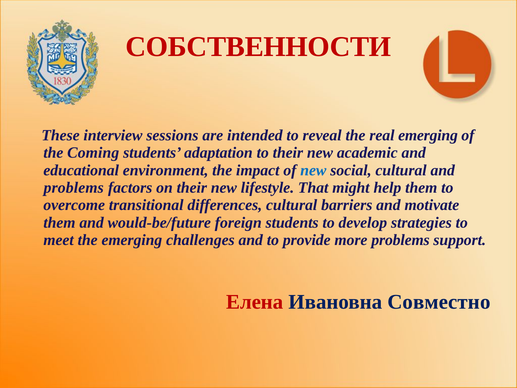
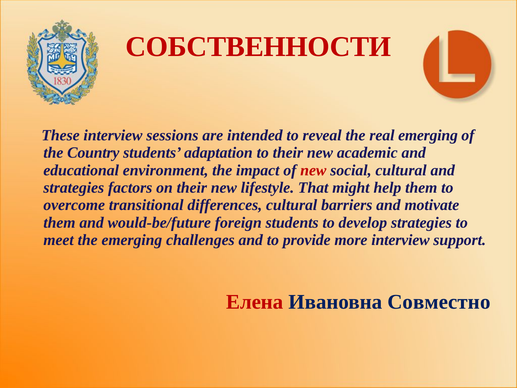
Coming: Coming -> Country (93, 153)
new colour: blue -> red (313, 170)
problems: problems -> strategies (74, 188)
more problems: problems -> interview (400, 240)
